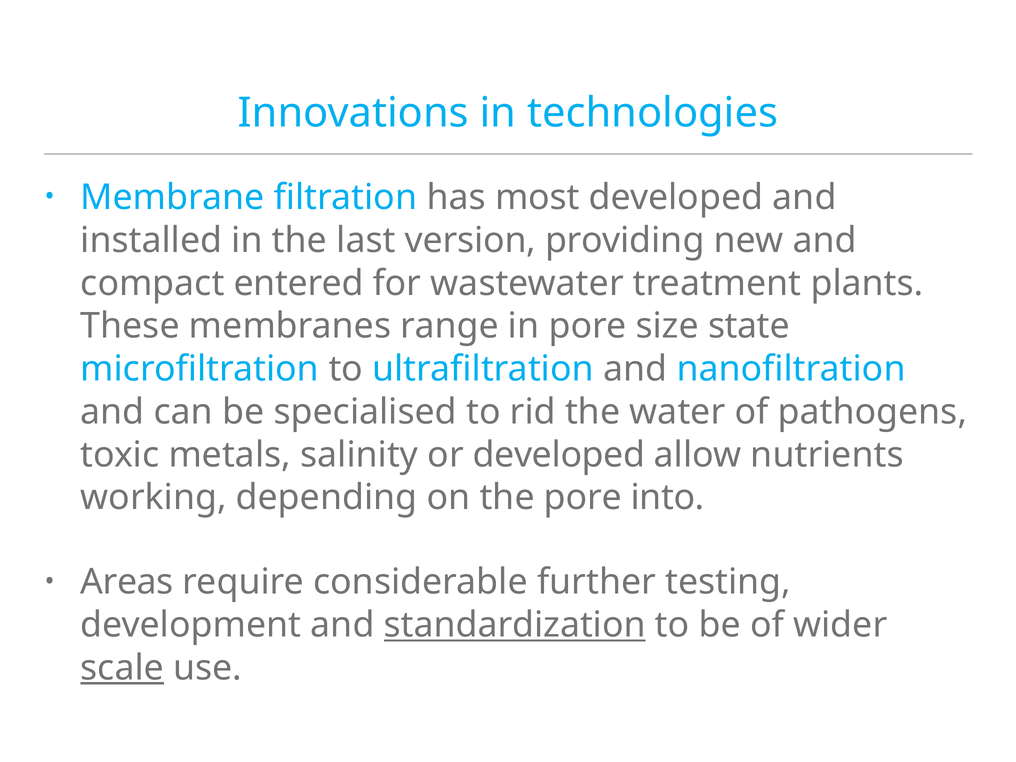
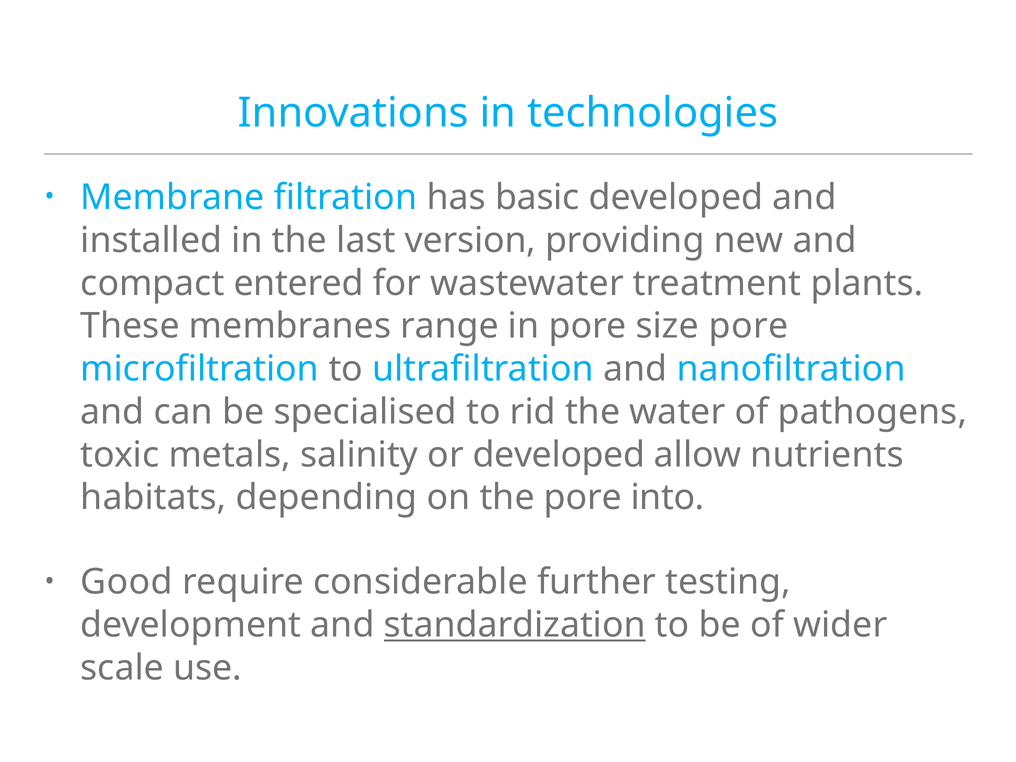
most: most -> basic (537, 198)
size state: state -> pore (748, 326)
working: working -> habitats (153, 498)
Areas: Areas -> Good (127, 582)
scale underline: present -> none (122, 668)
